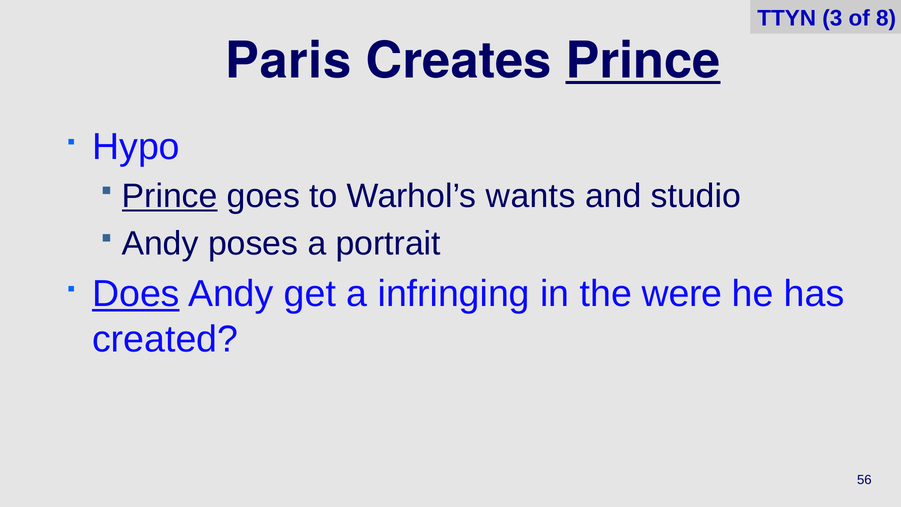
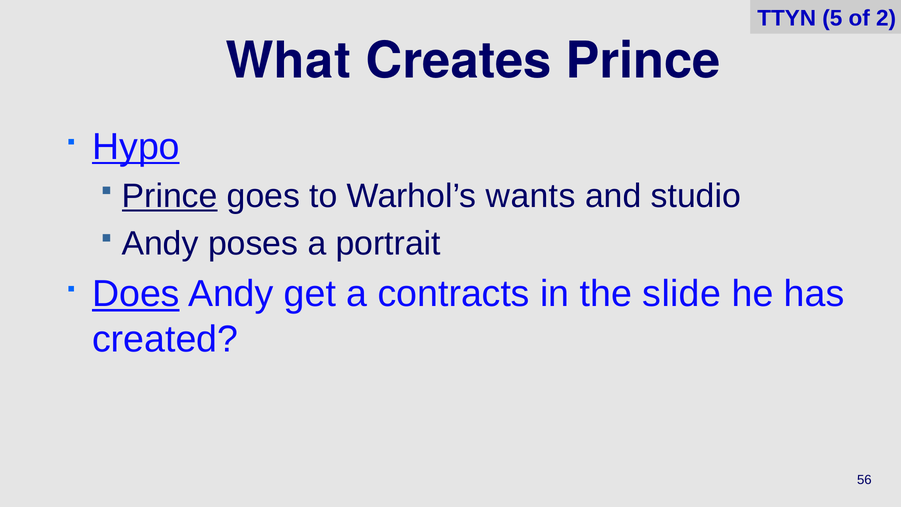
3: 3 -> 5 (832, 18)
8: 8 -> 2 (886, 18)
Paris: Paris -> What (288, 61)
Prince underline: present -> none (643, 61)
Hypo underline: none -> present (136, 147)
infringing: infringing -> contracts (454, 294)
were: were -> slide (682, 294)
